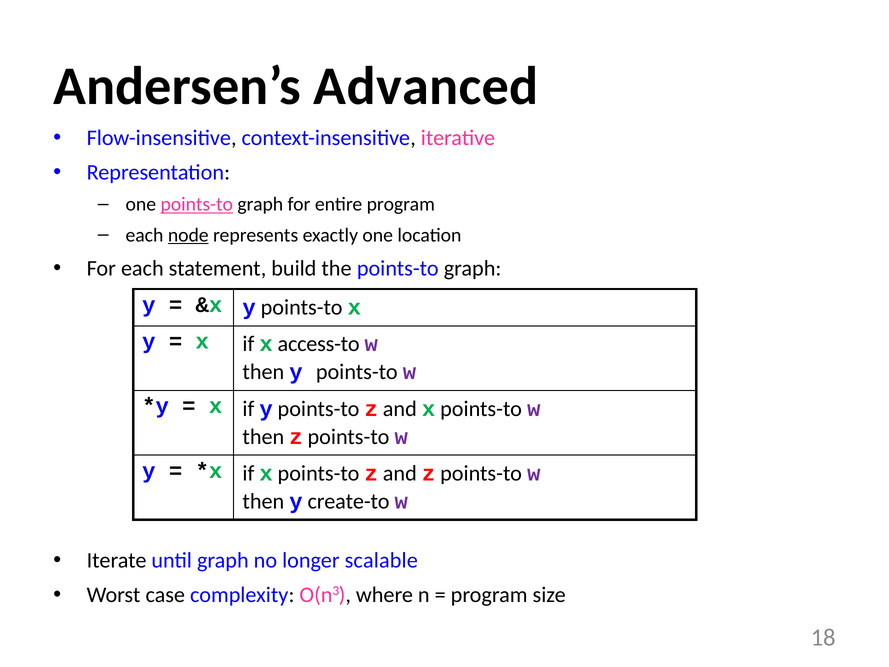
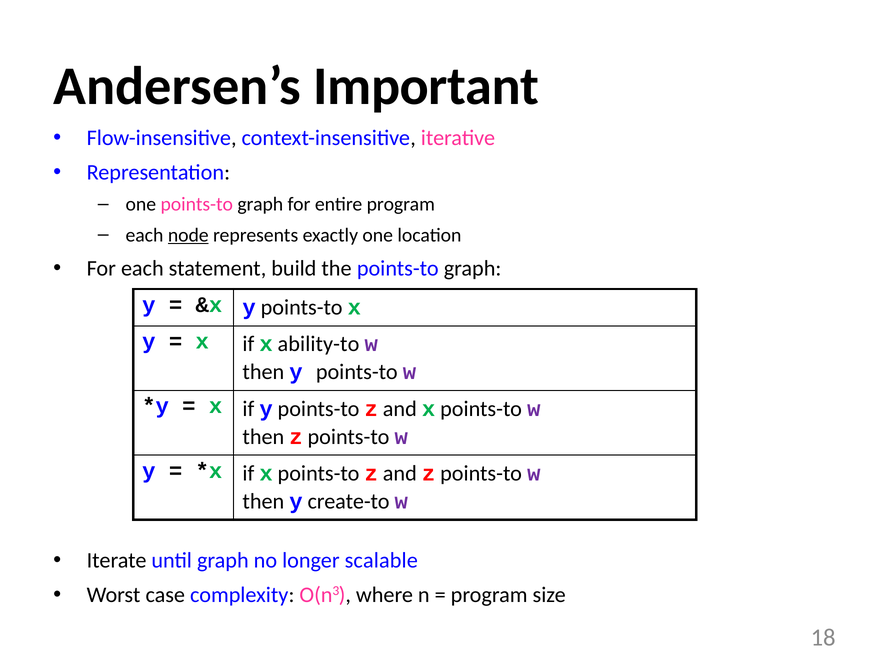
Advanced: Advanced -> Important (426, 86)
points-to underline: present -> none (197, 204)
access-to: access-to -> ability-to (318, 344)
